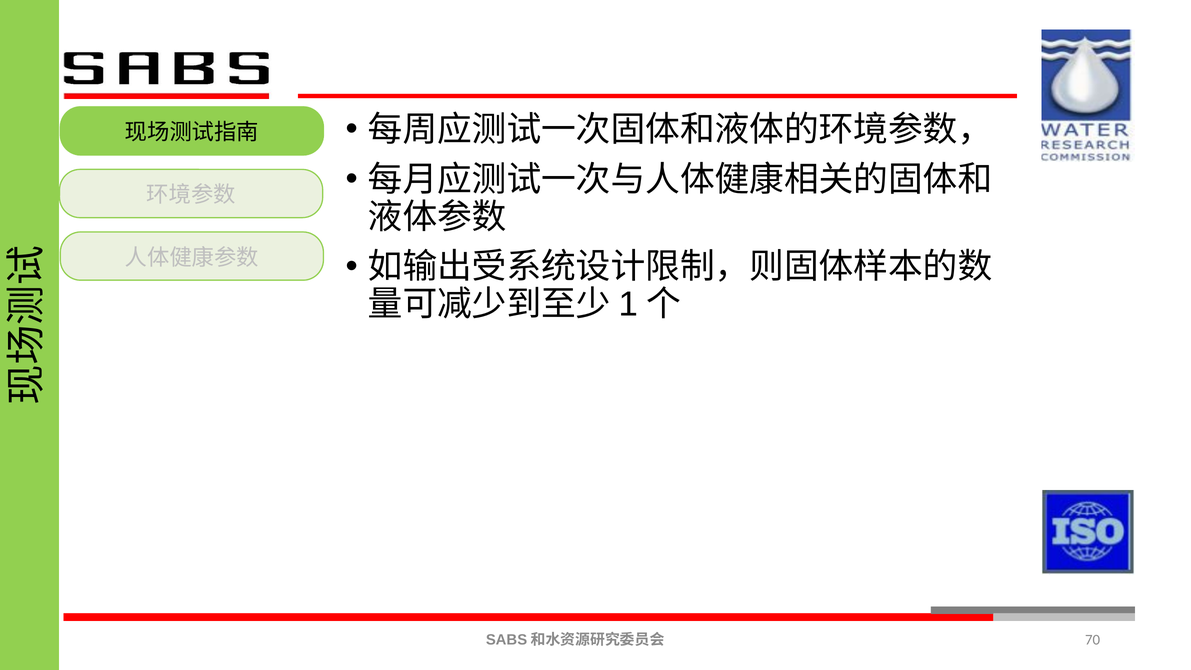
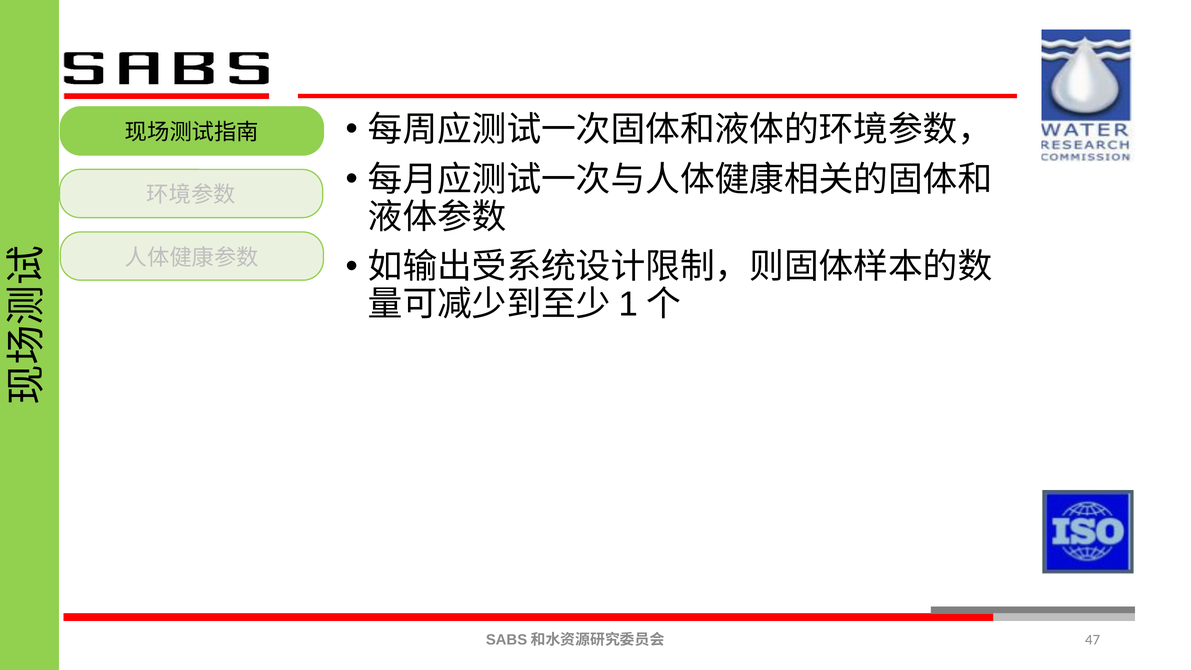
70: 70 -> 47 (1093, 640)
